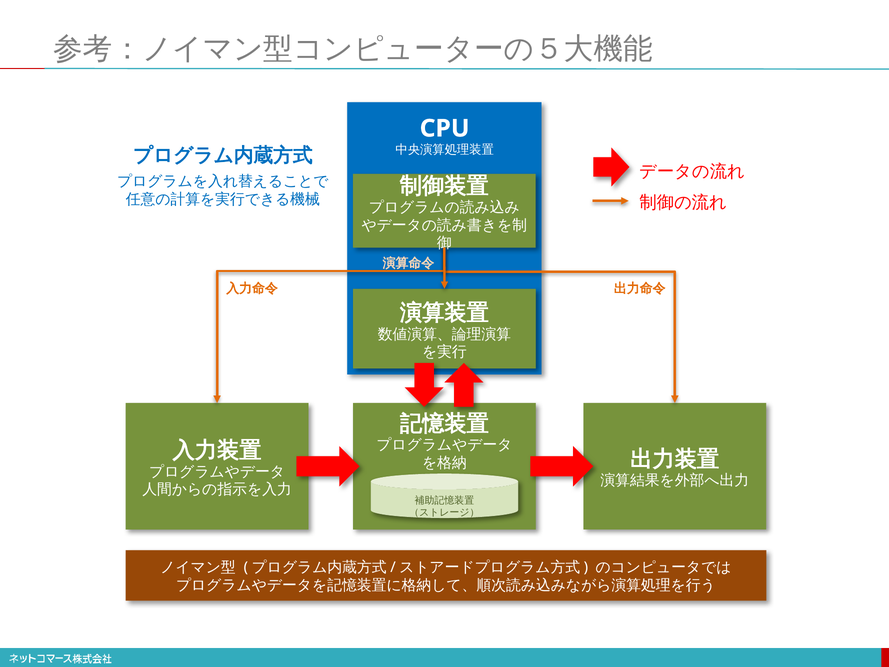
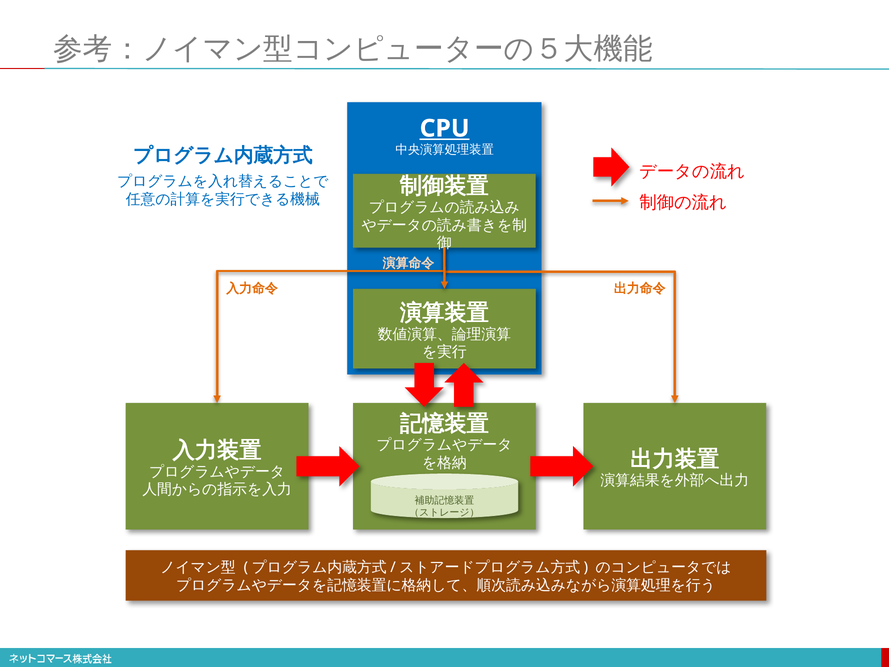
CPU underline: none -> present (445, 128)
